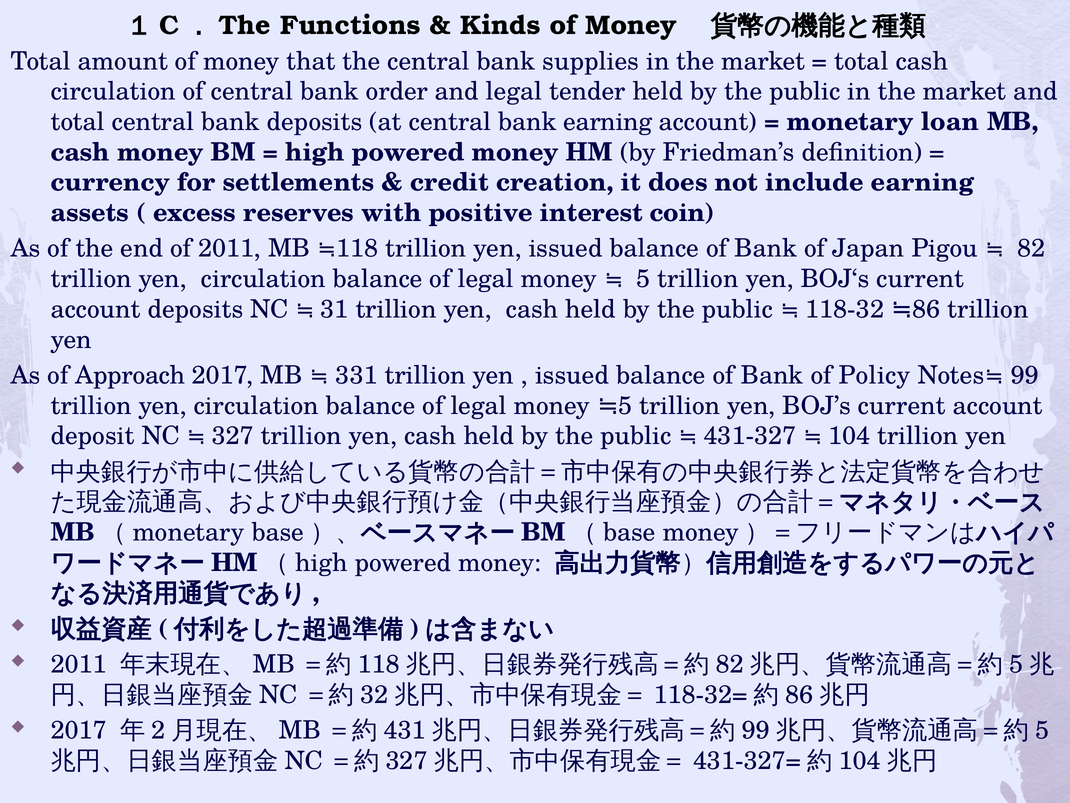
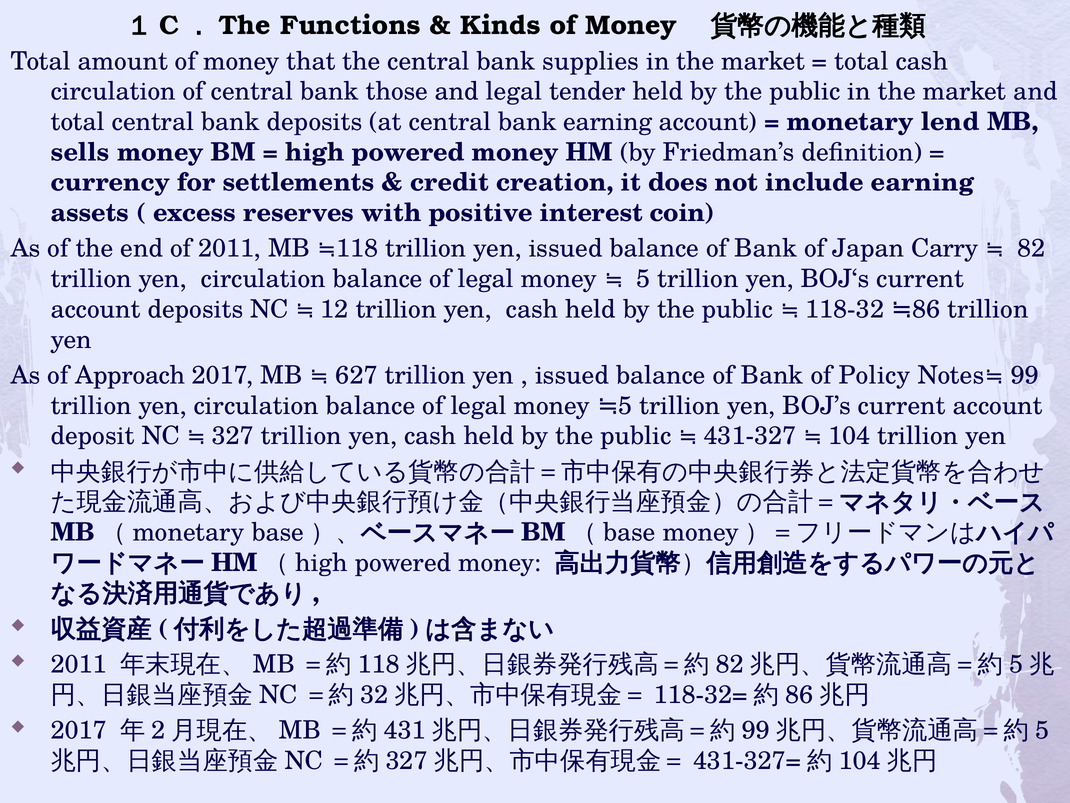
order: order -> those (397, 91)
loan: loan -> lend (950, 122)
cash: cash -> sells (80, 152)
Pigou: Pigou -> Carry (945, 248)
31: 31 -> 12 (335, 309)
331: 331 -> 627 (357, 375)
